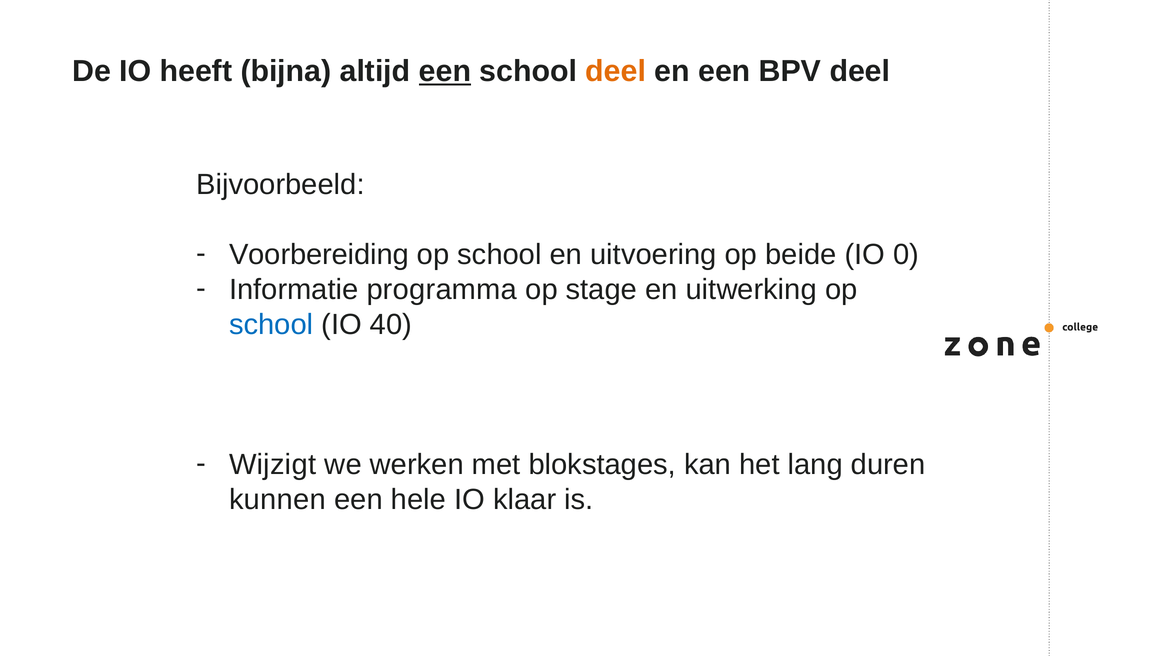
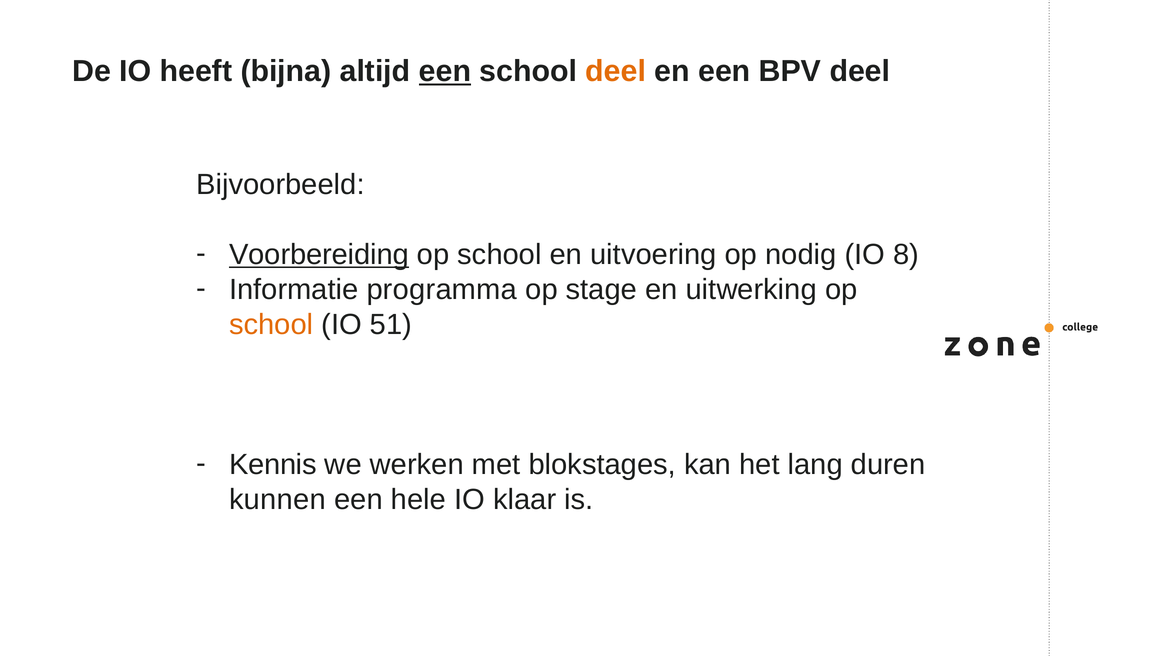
Voorbereiding underline: none -> present (319, 255)
beide: beide -> nodig (801, 255)
0: 0 -> 8 (906, 255)
school colour: blue -> orange (271, 325)
40: 40 -> 51 (391, 325)
Wijzigt: Wijzigt -> Kennis (273, 465)
